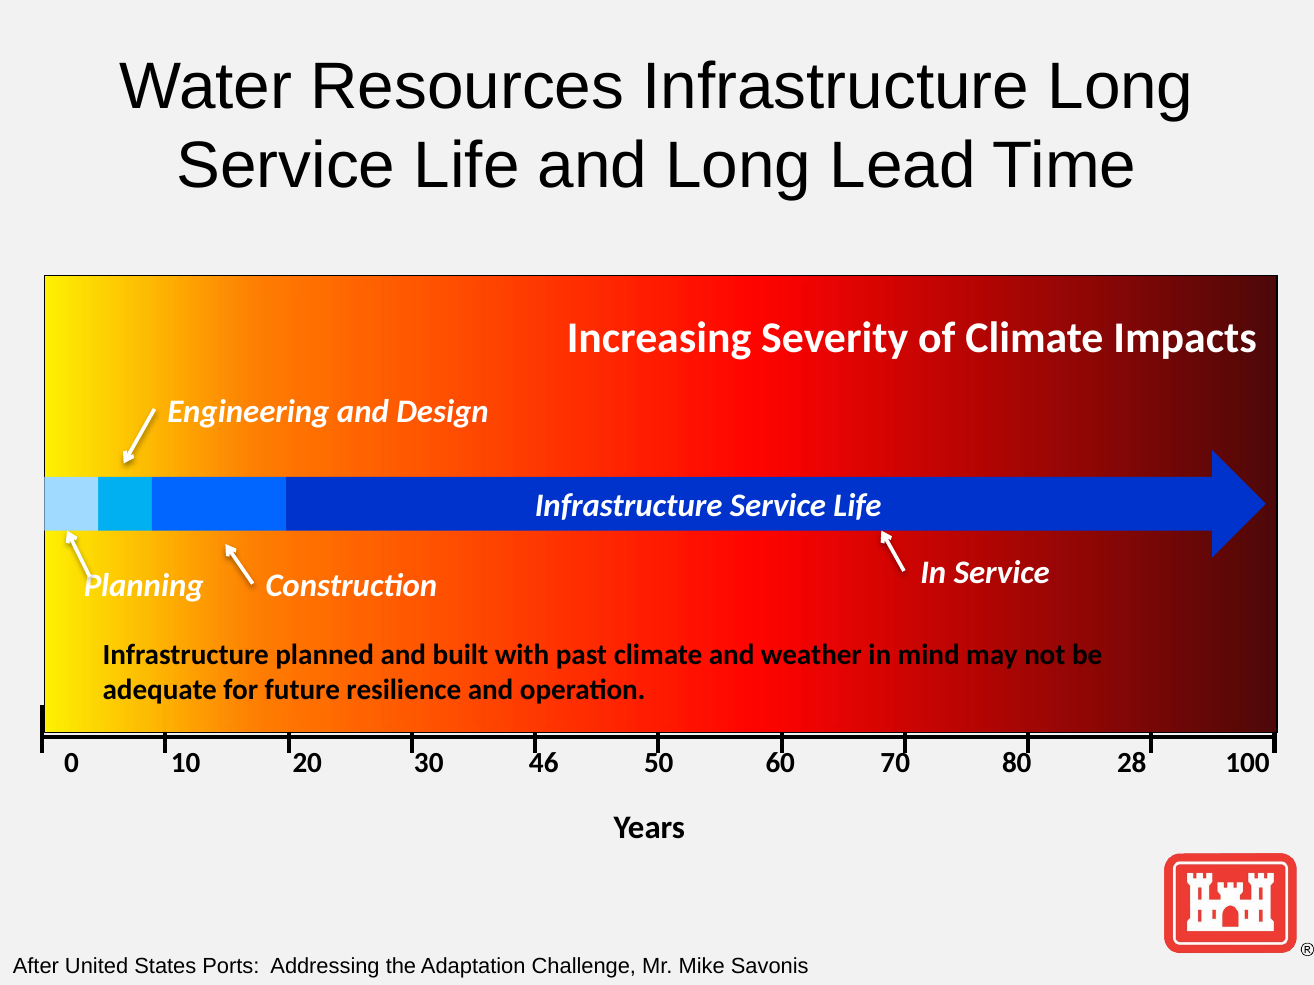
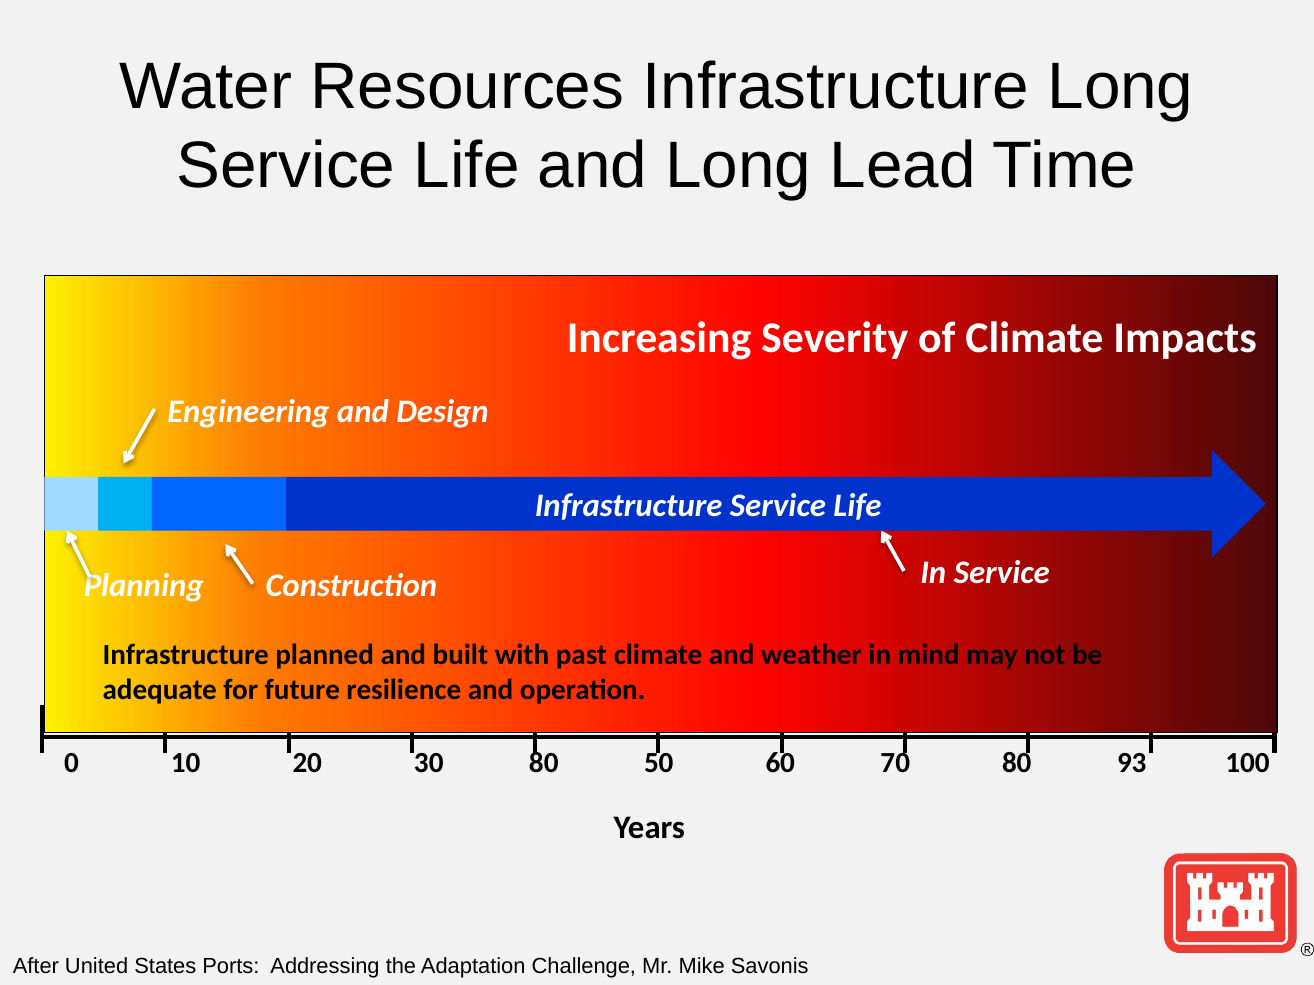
30 46: 46 -> 80 (544, 764)
28: 28 -> 93 (1132, 764)
